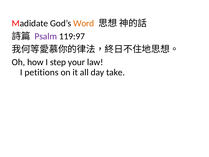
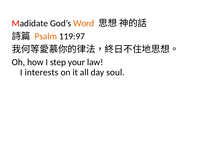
Psalm colour: purple -> orange (46, 36)
petitions: petitions -> interests (42, 72)
take: take -> soul (115, 72)
